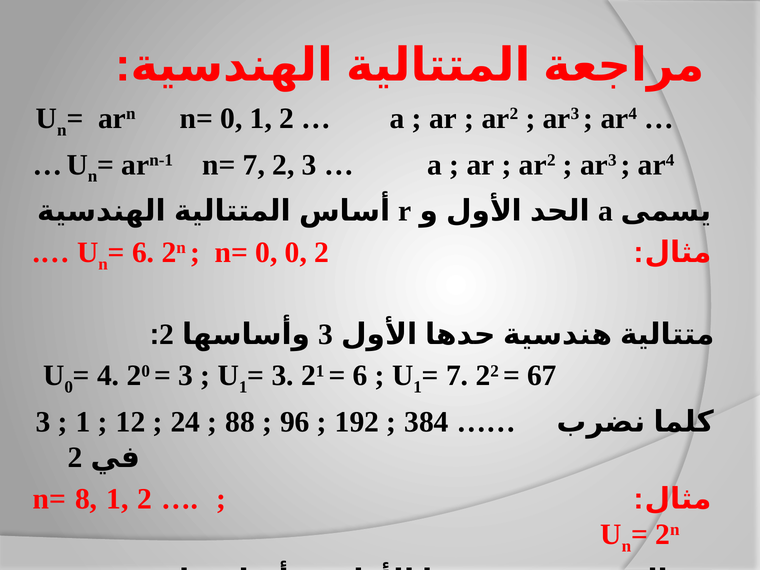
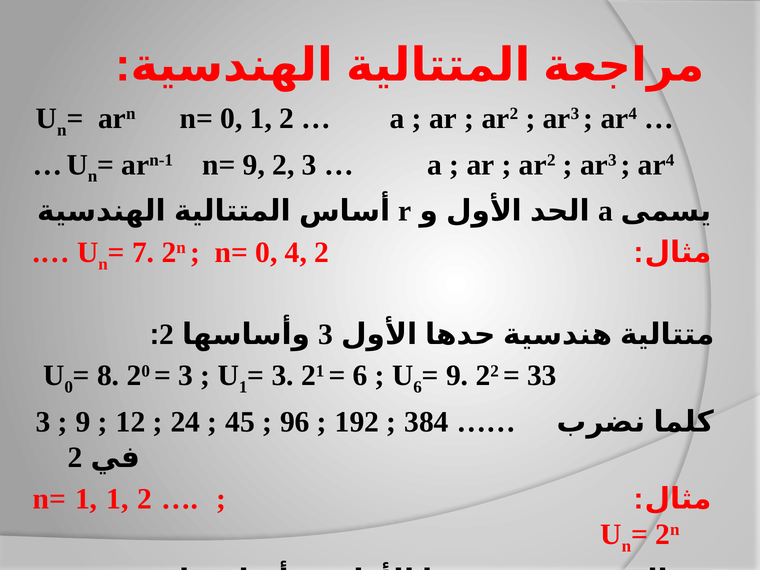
n= 7: 7 -> 9 (254, 165)
6: 6 -> 7 (143, 253)
0 0: 0 -> 4 (296, 253)
4: 4 -> 8 (108, 376)
1: 1 -> 6 (418, 387)
7: 7 -> 9 (457, 376)
67: 67 -> 33 (542, 376)
1: 1 -> 9 (83, 422)
88: 88 -> 45 (240, 422)
n= 8: 8 -> 1 (86, 499)
